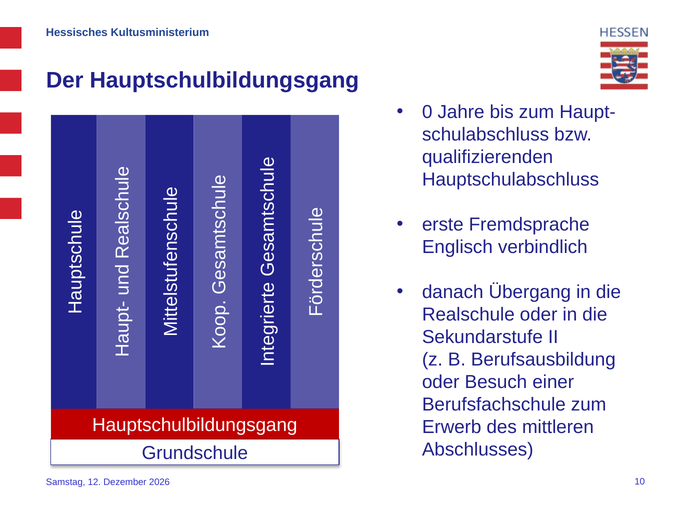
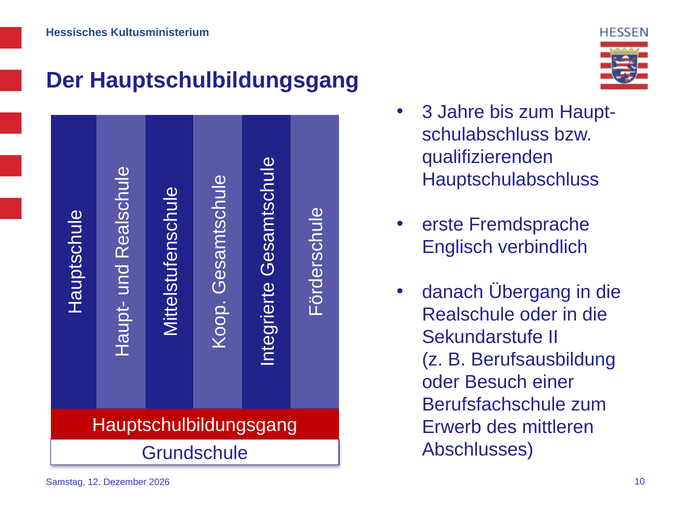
0: 0 -> 3 (427, 112)
